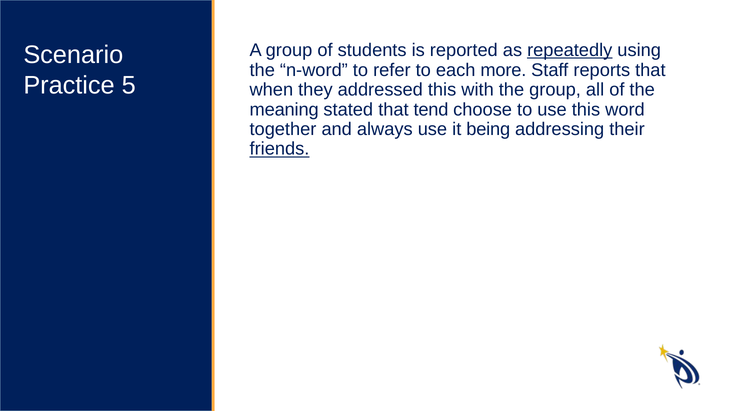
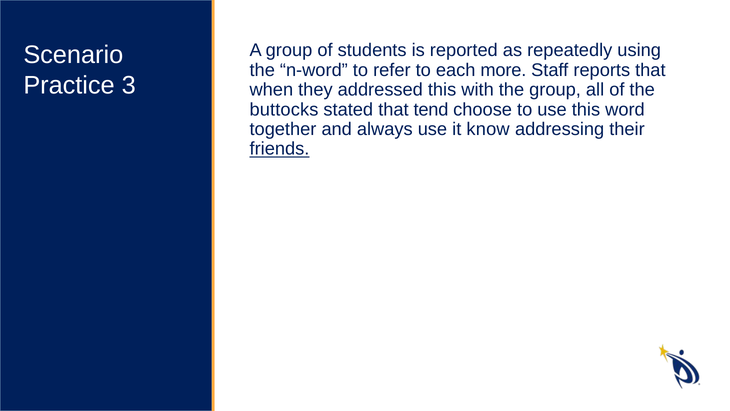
repeatedly underline: present -> none (570, 50)
5: 5 -> 3 (129, 85)
meaning: meaning -> buttocks (284, 109)
being: being -> know (488, 129)
